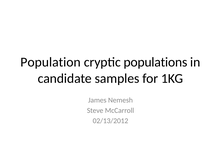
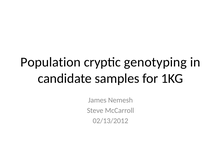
populations: populations -> genotyping (155, 62)
